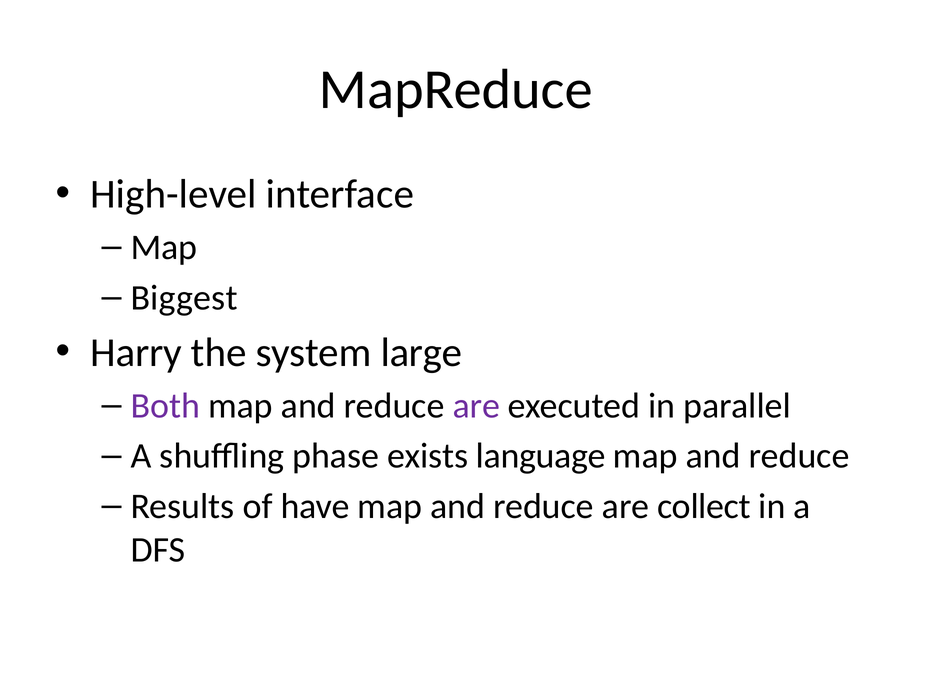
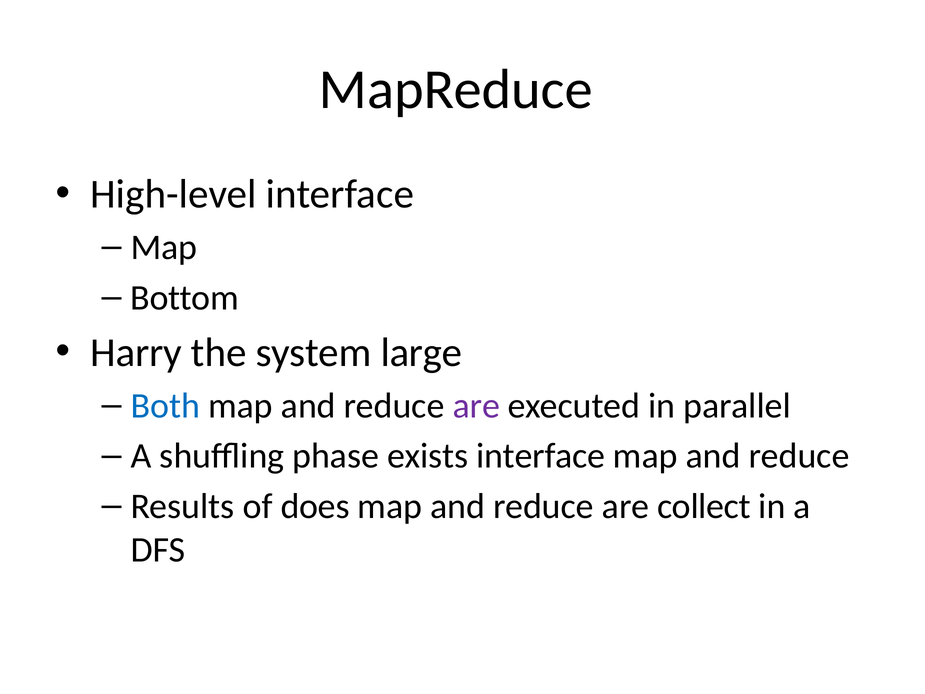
Biggest: Biggest -> Bottom (185, 298)
Both colour: purple -> blue (165, 406)
exists language: language -> interface (541, 456)
have: have -> does (315, 506)
